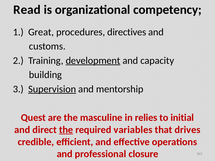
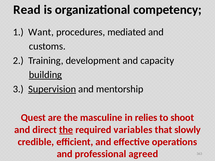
Great: Great -> Want (41, 32)
directives: directives -> mediated (127, 32)
development underline: present -> none (93, 61)
building underline: none -> present (45, 75)
initial: initial -> shoot (182, 118)
drives: drives -> slowly (188, 130)
closure: closure -> agreed (143, 154)
